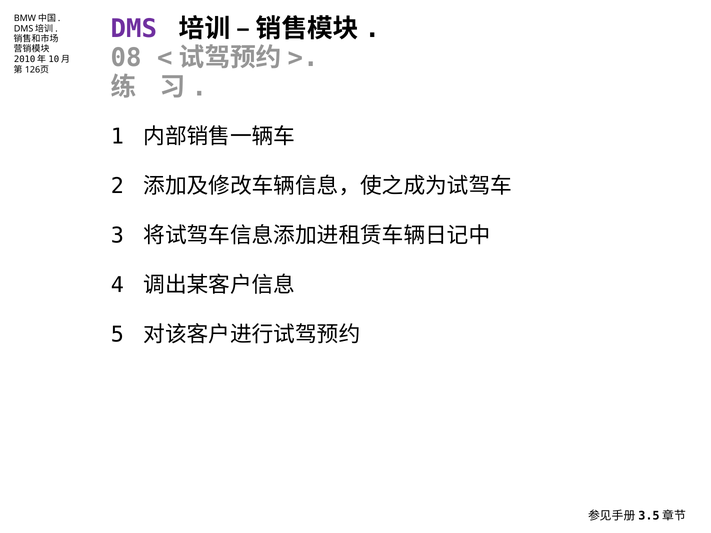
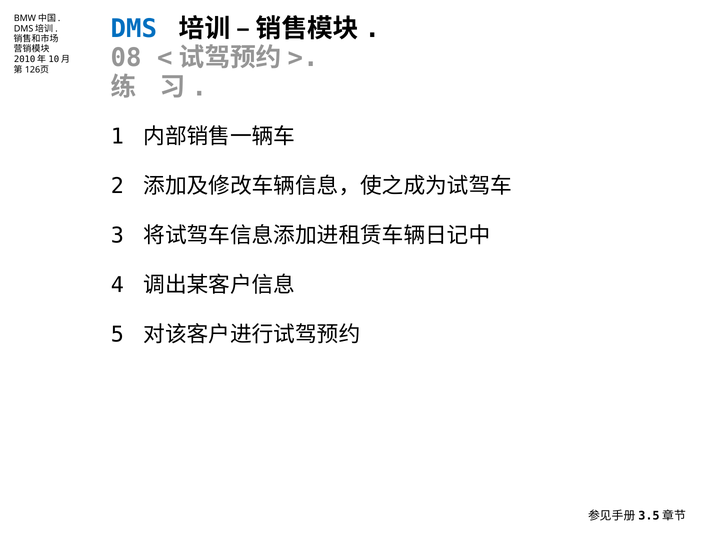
DMS colour: purple -> blue (134, 29)
